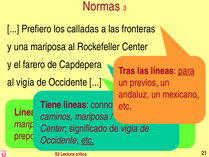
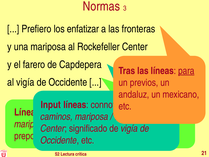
calladas: calladas -> enfatizar (83, 29)
Tiene: Tiene -> Input (51, 105)
etc underline: present -> none (88, 140)
